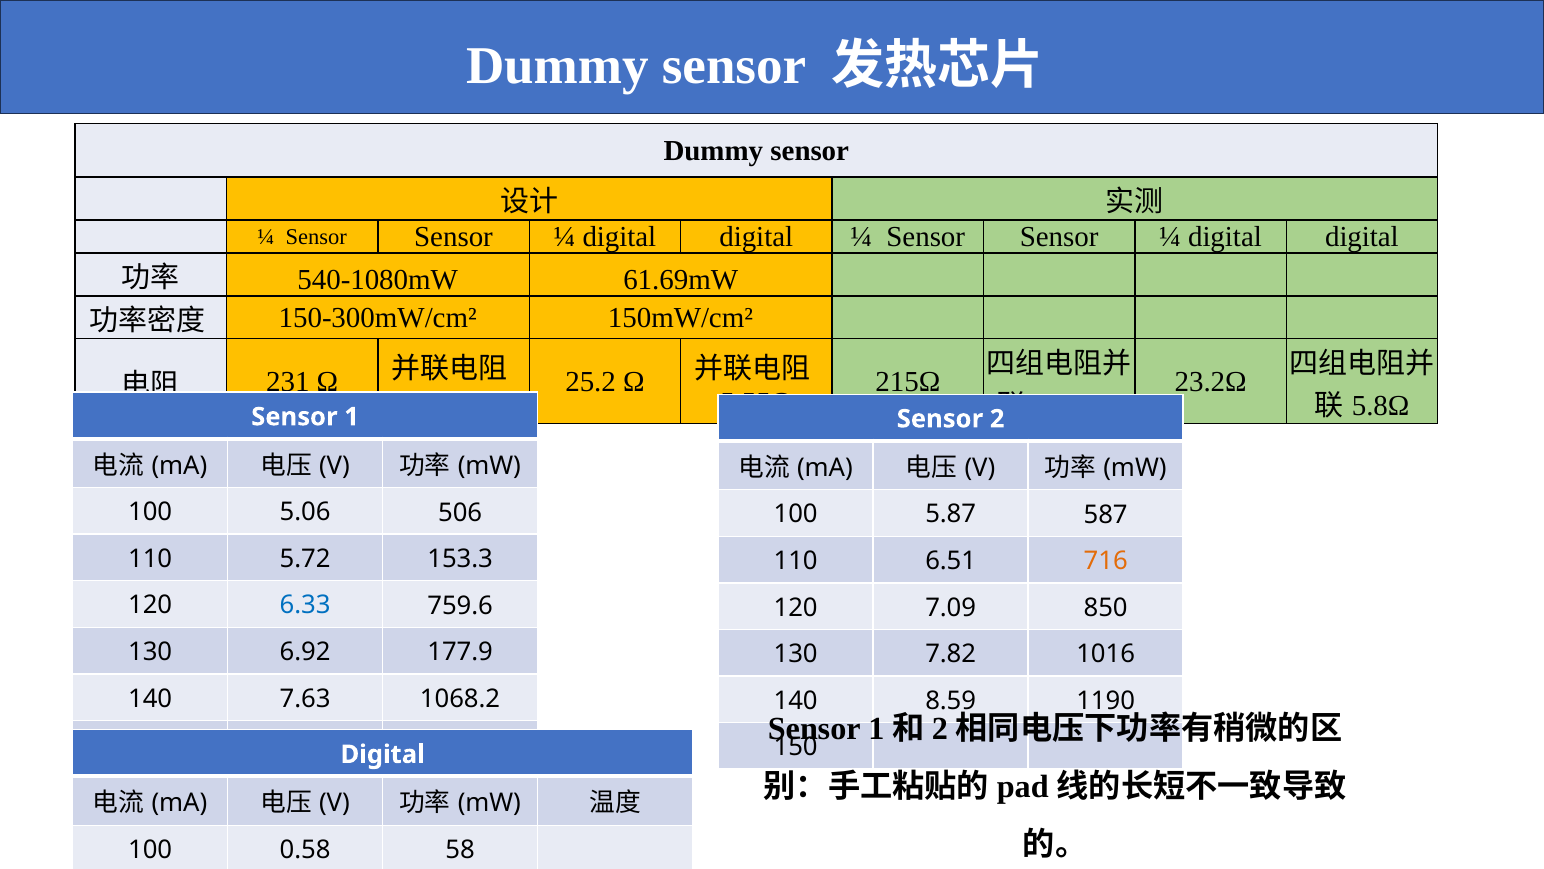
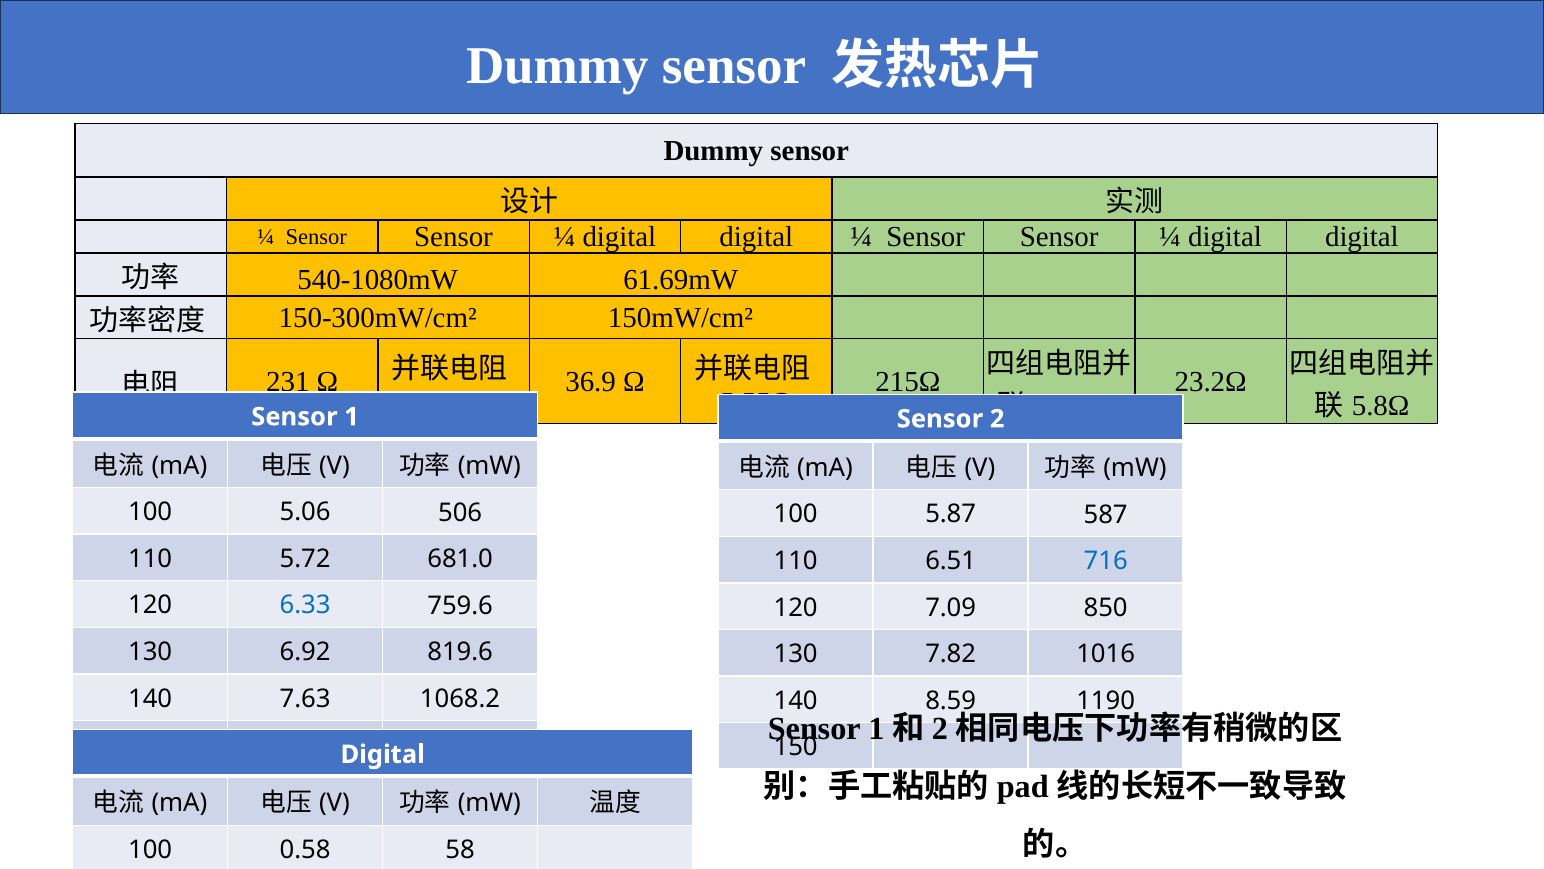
25.2: 25.2 -> 36.9 (591, 382)
153.3: 153.3 -> 681.0 (460, 559)
716 colour: orange -> blue (1106, 561)
177.9: 177.9 -> 819.6 (460, 652)
